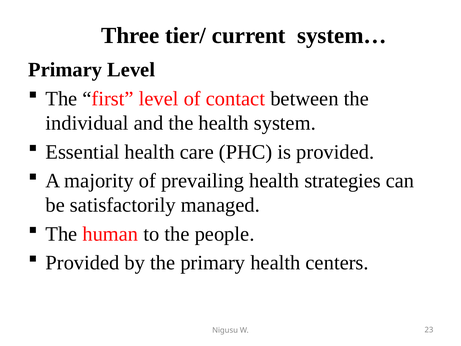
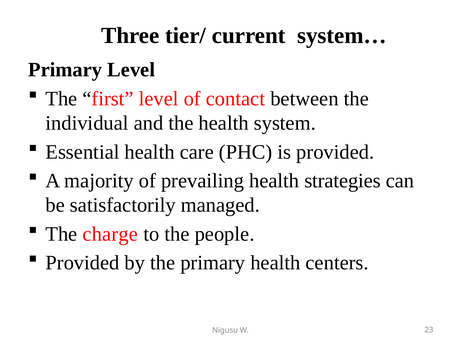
human: human -> charge (110, 234)
